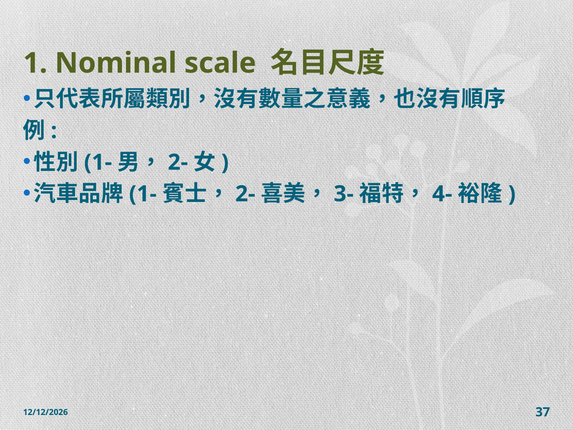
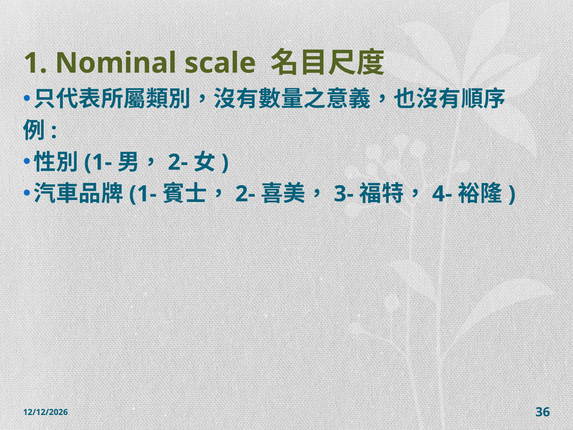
37: 37 -> 36 (543, 412)
